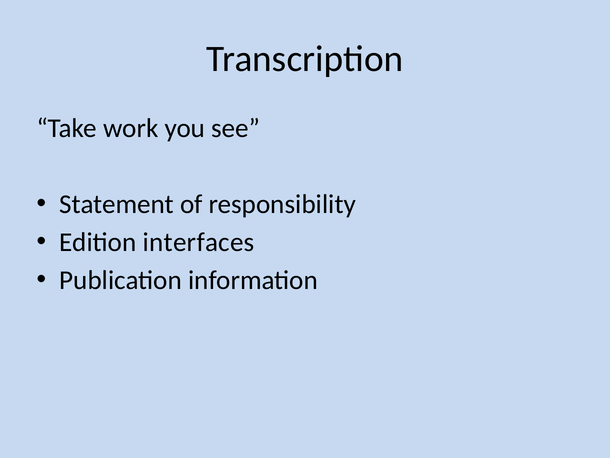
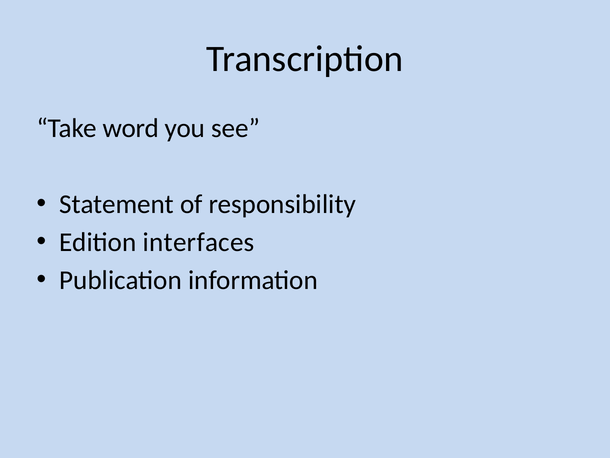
work: work -> word (131, 128)
